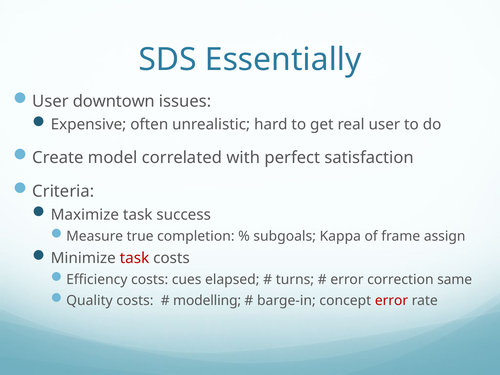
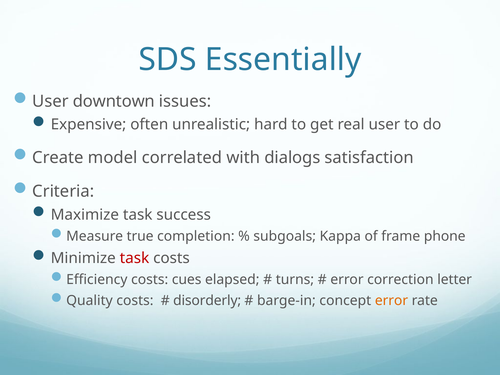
perfect: perfect -> dialogs (292, 158)
assign: assign -> phone (445, 236)
same: same -> letter (455, 280)
modelling: modelling -> disorderly (207, 300)
error colour: red -> orange (391, 300)
